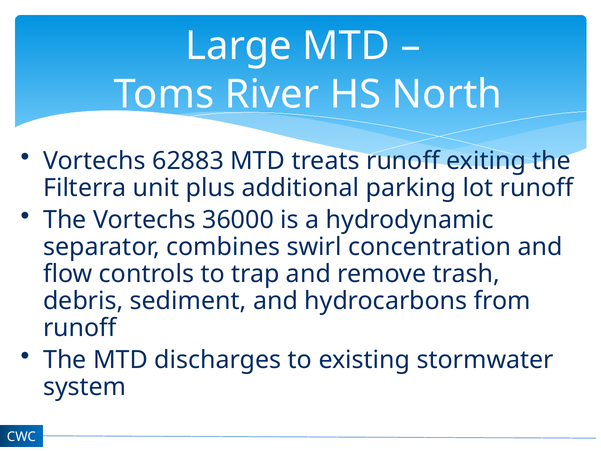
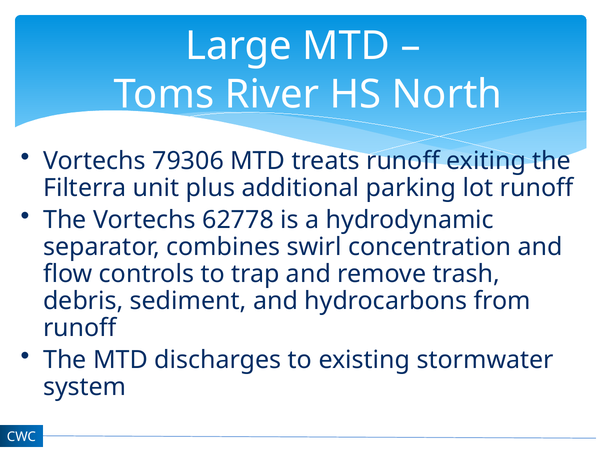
62883: 62883 -> 79306 (188, 161)
36000: 36000 -> 62778 (238, 220)
